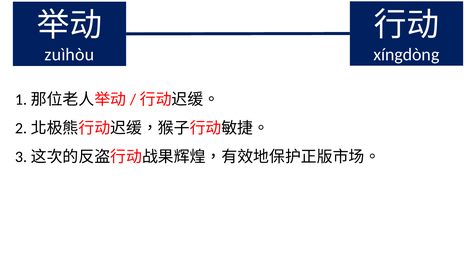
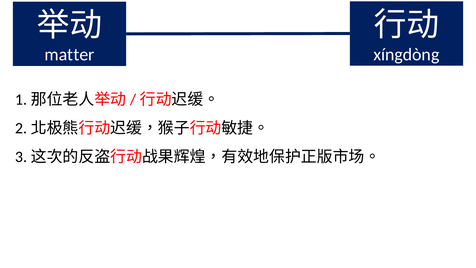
zuìhòu: zuìhòu -> matter (69, 55)
